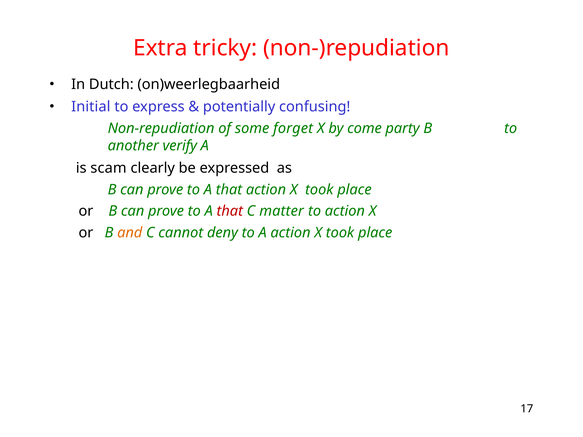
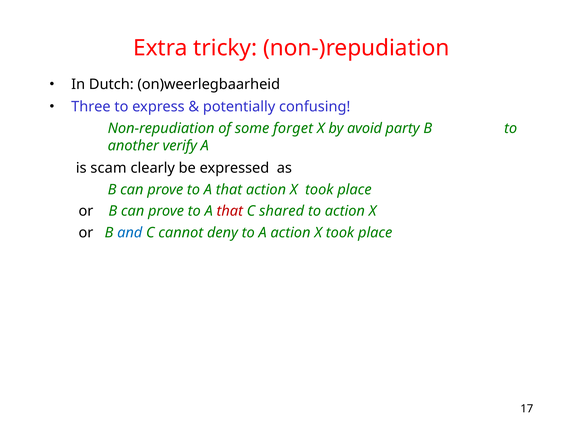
Initial: Initial -> Three (91, 107)
come: come -> avoid (365, 128)
matter: matter -> shared (282, 211)
and colour: orange -> blue (130, 233)
